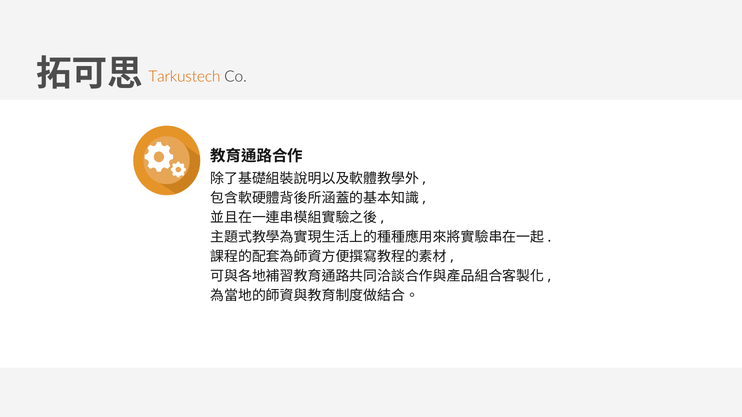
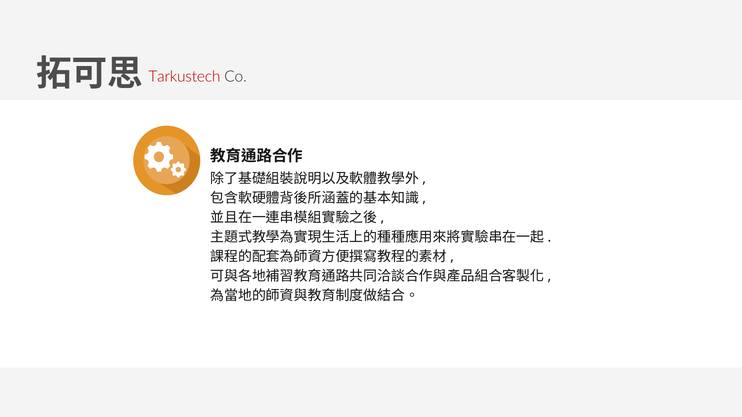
Tarkustech colour: orange -> red (184, 77)
